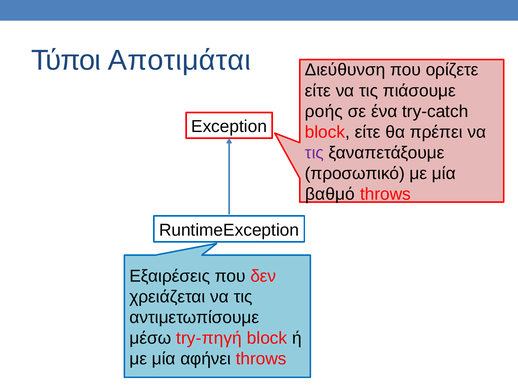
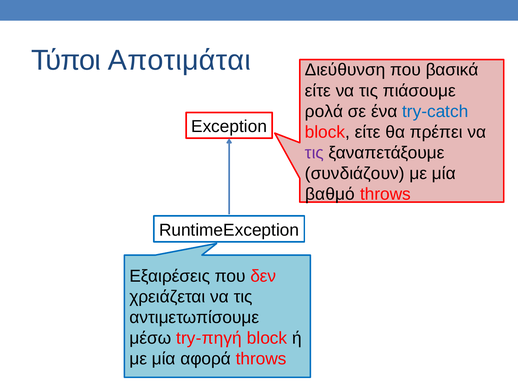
ορίζετε: ορίζετε -> βασικά (452, 70)
ροής: ροής -> ρολά (324, 112)
try-catch colour: black -> blue (435, 112)
προσωπικό: προσωπικό -> συνδιάζουν (355, 174)
αφήνει: αφήνει -> αφορά (206, 359)
